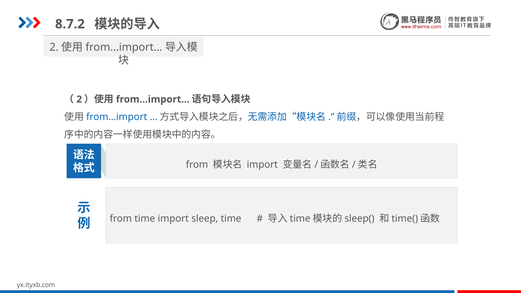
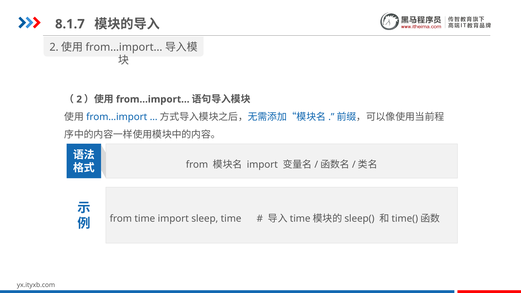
8.7.2: 8.7.2 -> 8.1.7 (70, 24)
